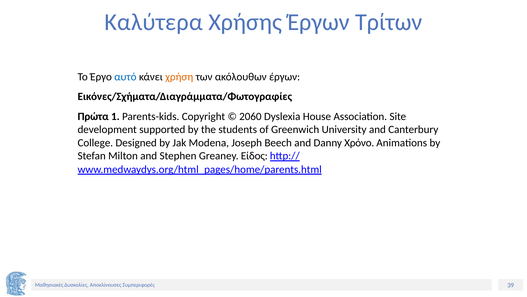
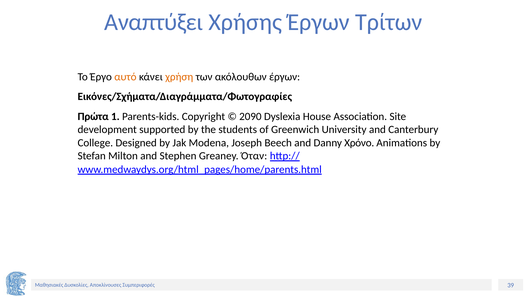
Καλύτερα: Καλύτερα -> Αναπτύξει (154, 22)
αυτό colour: blue -> orange (125, 77)
2060: 2060 -> 2090 (250, 116)
Είδος: Είδος -> Όταν (254, 156)
